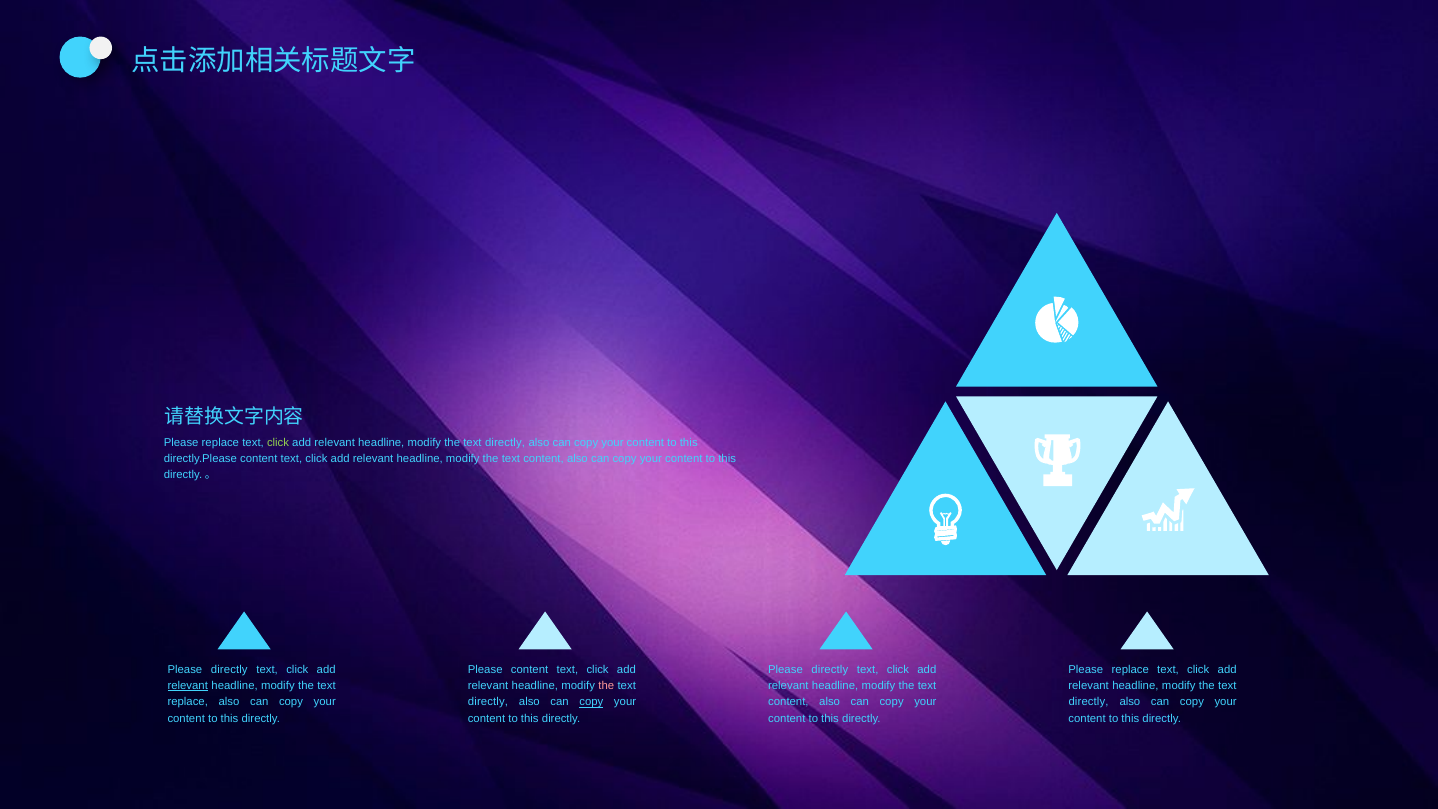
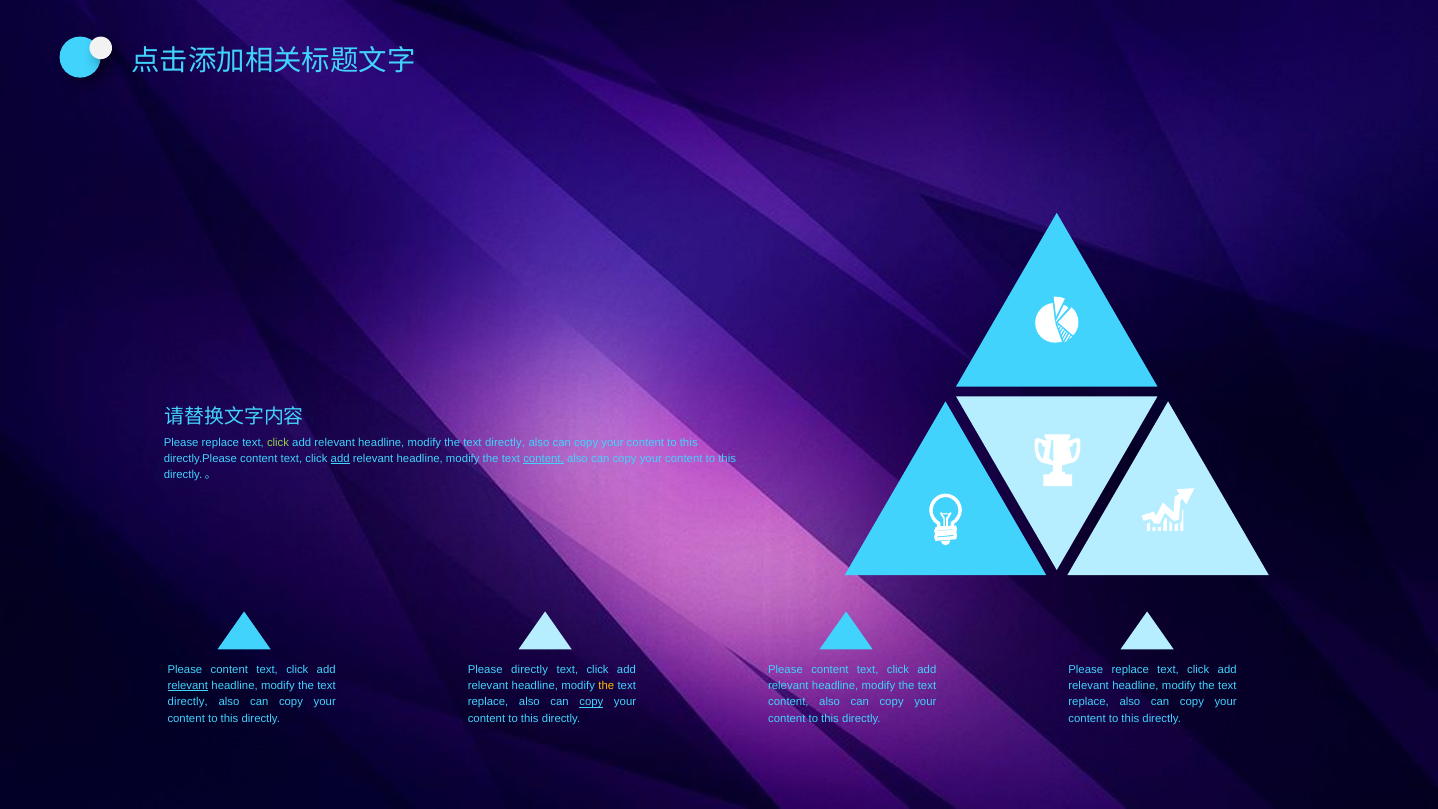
add underline: none -> present (340, 459)
content underline: none -> present (544, 459)
directly: directly -> content (229, 669)
Please content: content -> directly (530, 669)
directly: directly -> content (830, 669)
the colour: pink -> yellow (606, 686)
replace: replace -> directly (188, 702)
directly: directly -> replace (488, 702)
directly: directly -> replace (1089, 702)
